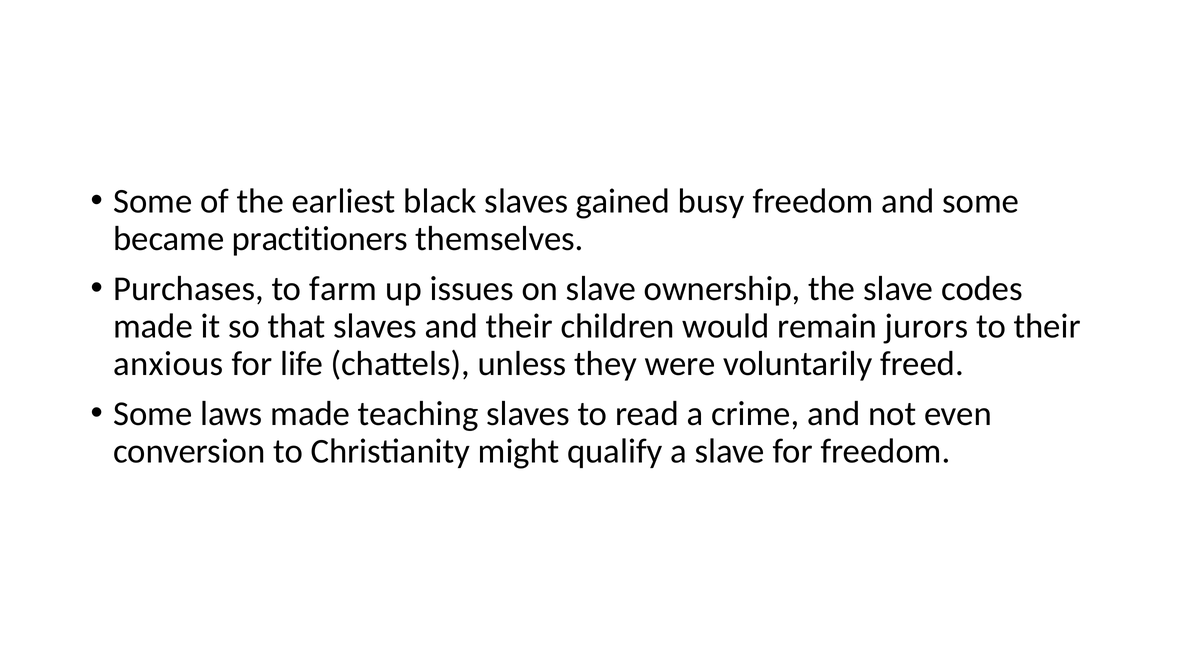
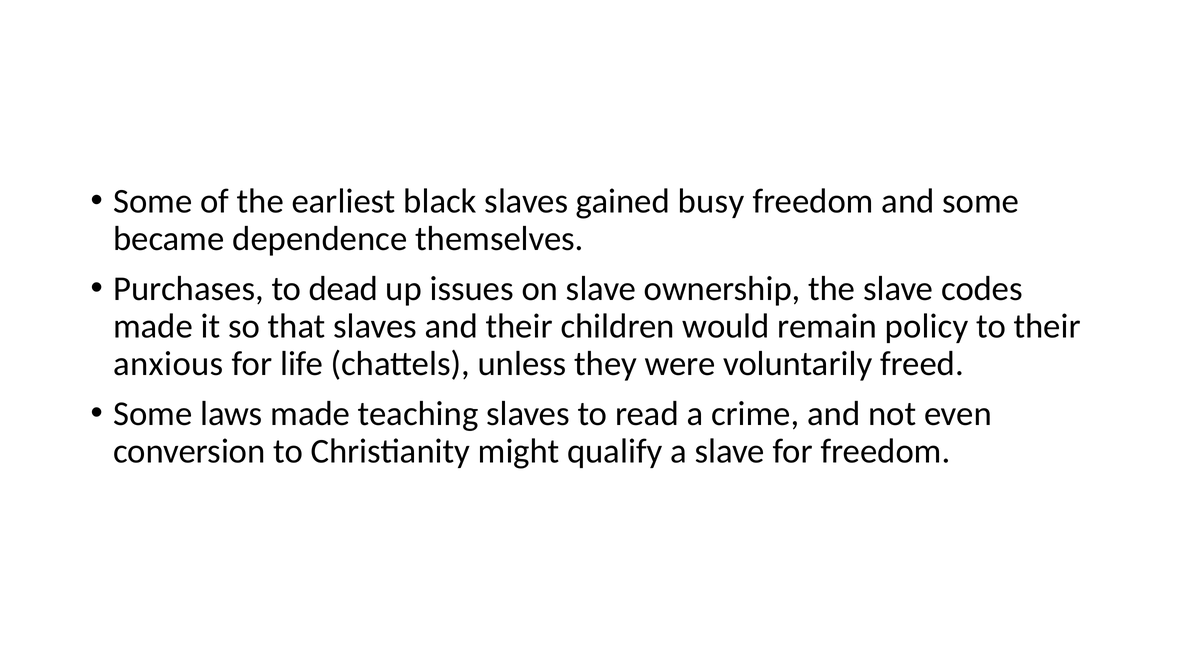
practitioners: practitioners -> dependence (320, 239)
farm: farm -> dead (343, 289)
jurors: jurors -> policy (926, 326)
